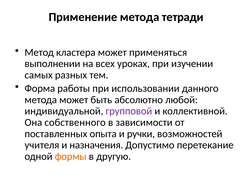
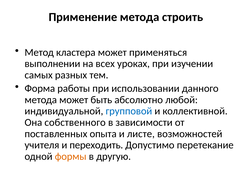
тетради: тетради -> строить (183, 17)
групповой colour: purple -> blue (129, 111)
ручки: ручки -> листе (141, 134)
назначения: назначения -> переходить (96, 145)
